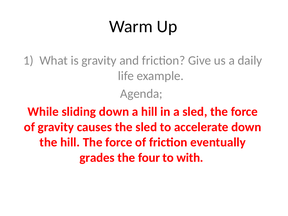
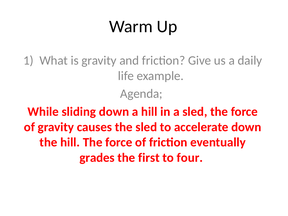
four: four -> first (149, 158)
with: with -> four (190, 158)
